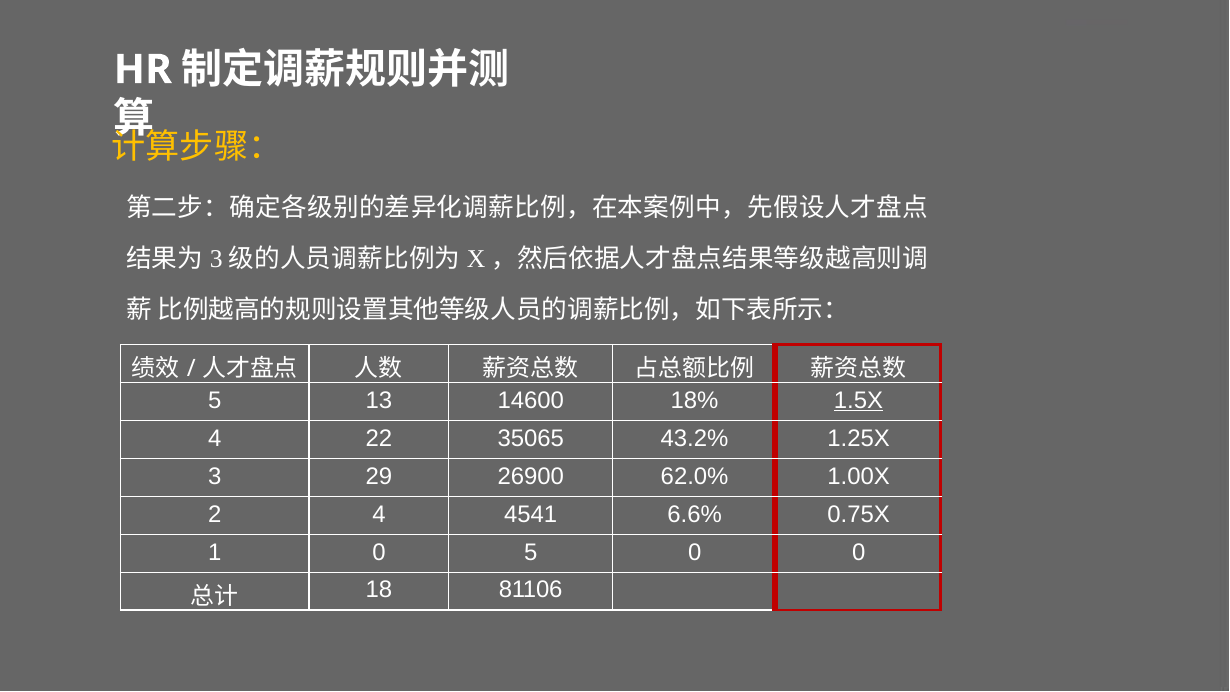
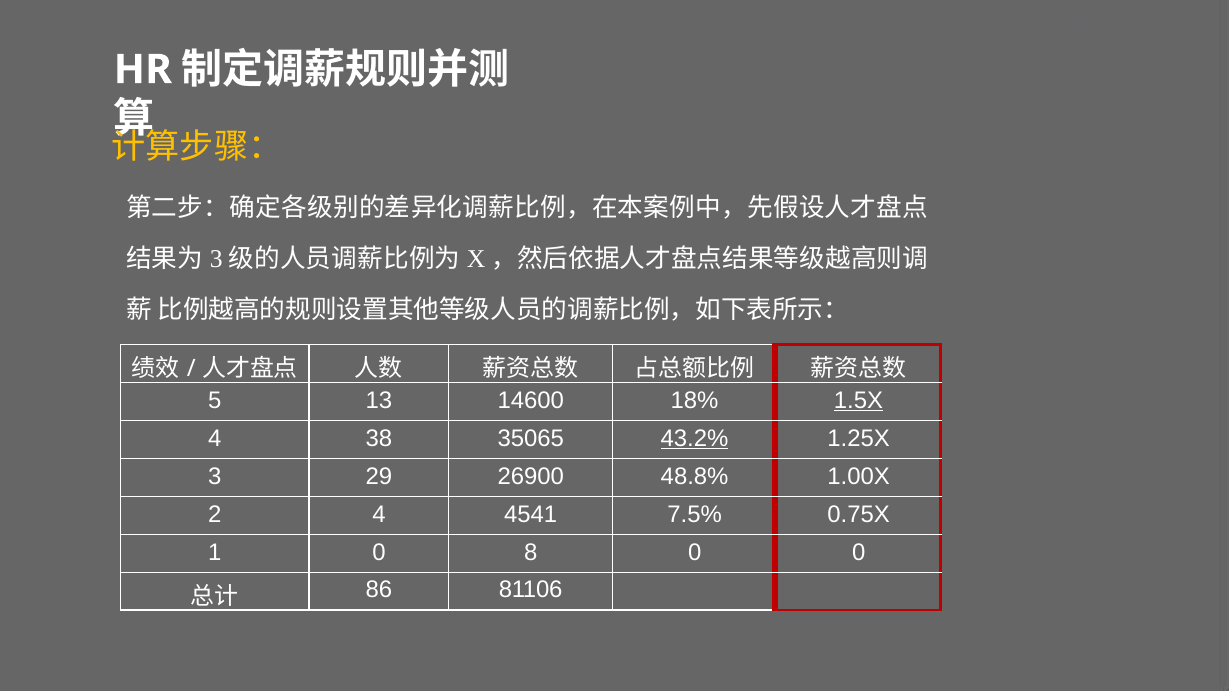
22: 22 -> 38 (379, 438)
43.2% underline: none -> present (695, 438)
62.0%: 62.0% -> 48.8% (695, 476)
6.6%: 6.6% -> 7.5% (695, 514)
0 5: 5 -> 8 (531, 552)
18: 18 -> 86 (379, 590)
